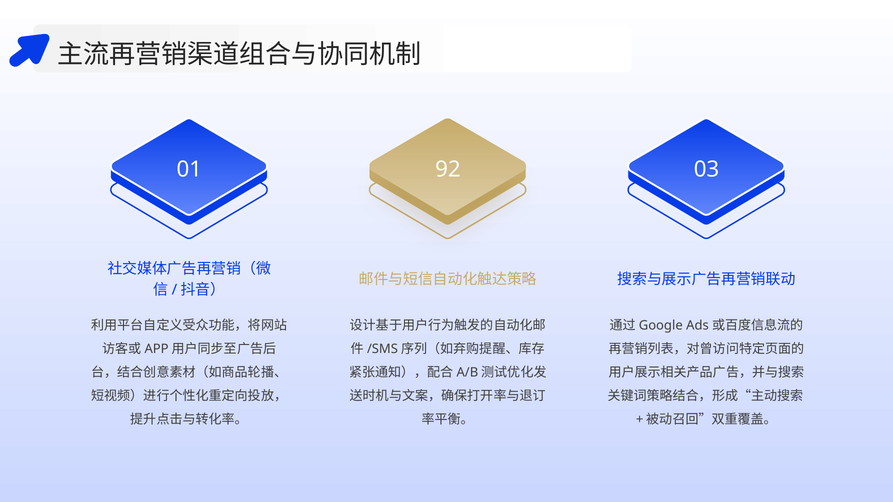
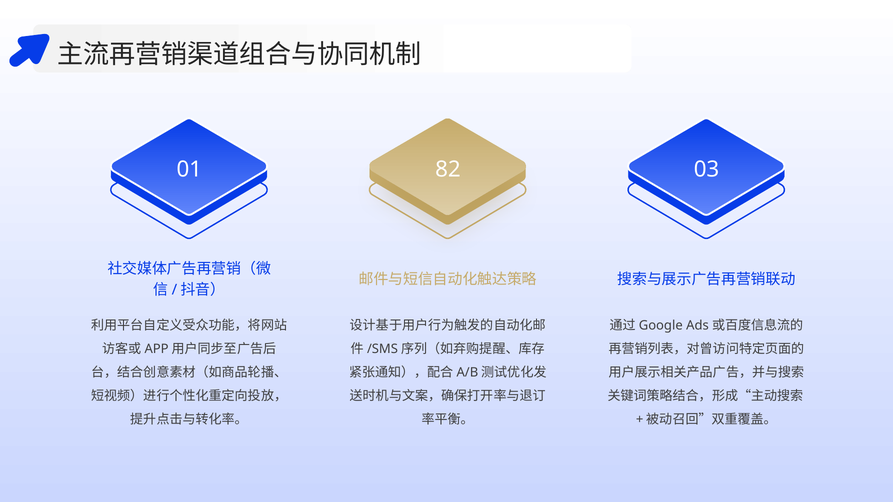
92: 92 -> 82 (448, 170)
